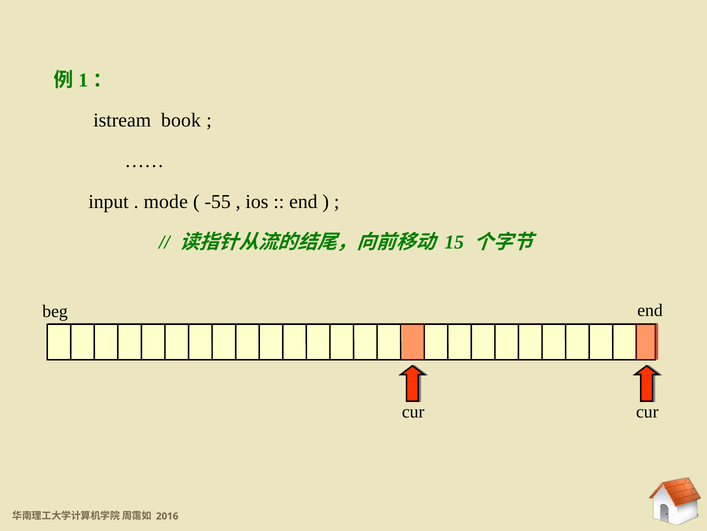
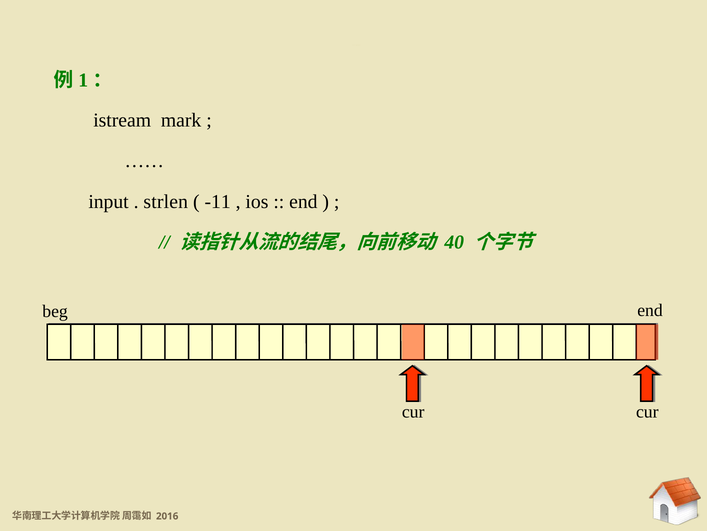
book: book -> mark (181, 120)
mode: mode -> strlen (166, 202)
-55: -55 -> -11 (218, 202)
15: 15 -> 40 (454, 242)
